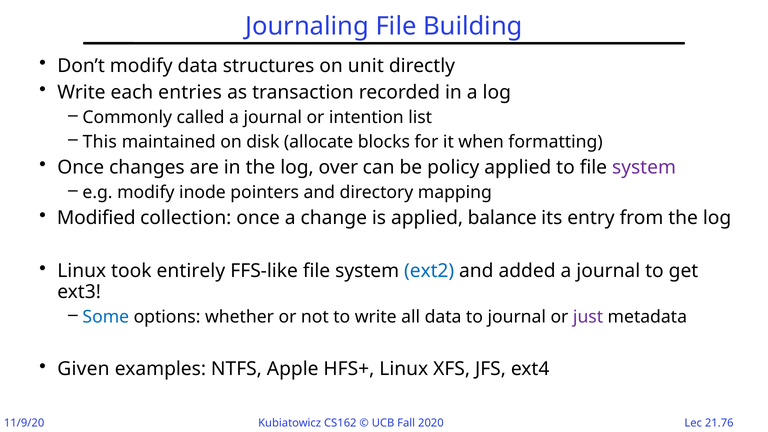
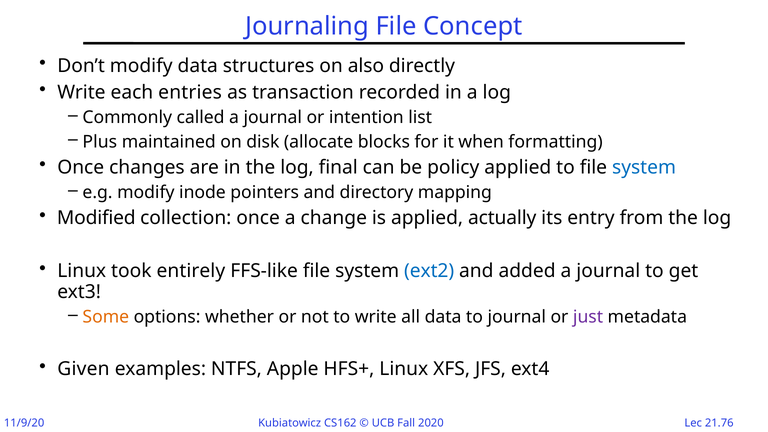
Building: Building -> Concept (473, 26)
unit: unit -> also (366, 66)
This: This -> Plus (100, 142)
over: over -> final (338, 167)
system colour: purple -> blue (644, 167)
balance: balance -> actually (502, 218)
Some colour: blue -> orange (106, 317)
